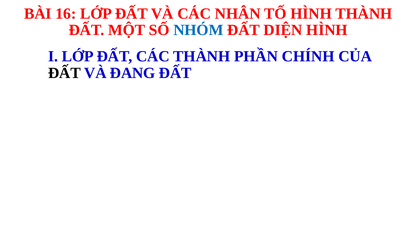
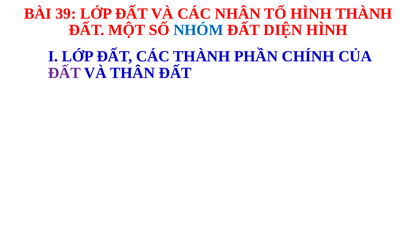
16: 16 -> 39 (66, 14)
ĐẤT colour: black -> purple (64, 73)
ĐANG: ĐANG -> THÂN (133, 73)
